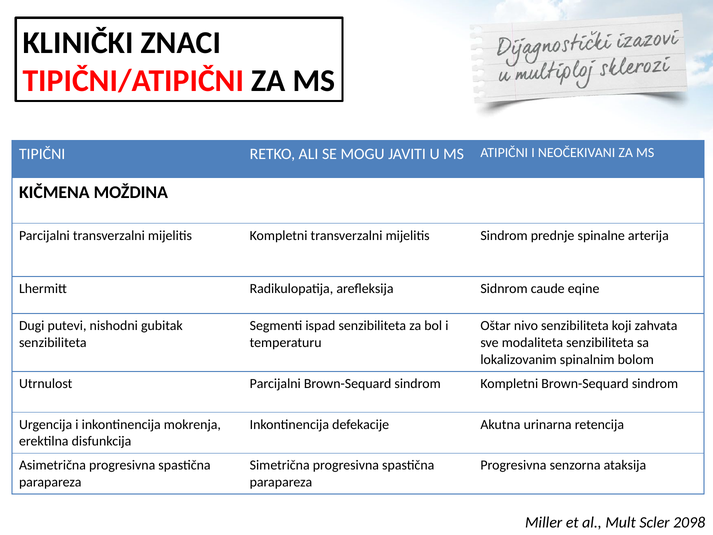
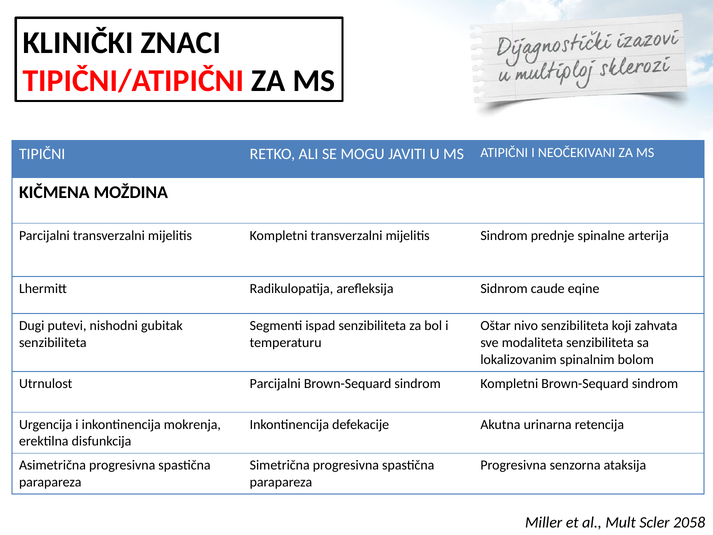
2098: 2098 -> 2058 (689, 523)
